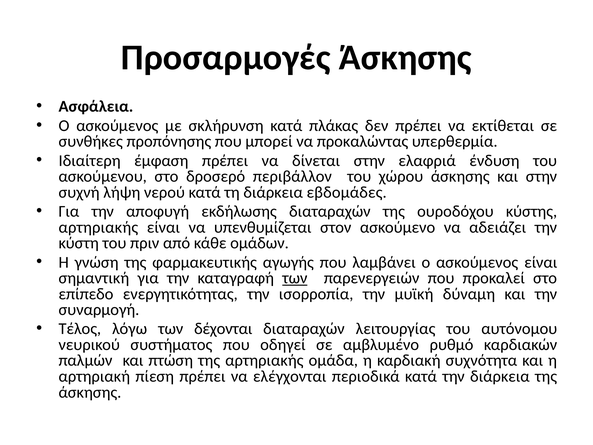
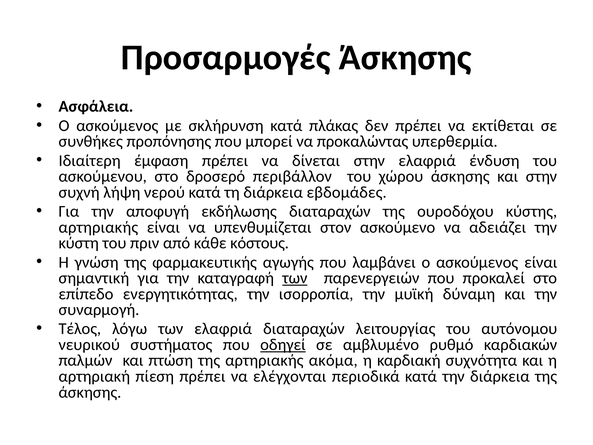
ομάδων: ομάδων -> κόστους (260, 243)
των δέχονται: δέχονται -> ελαφριά (223, 329)
οδηγεί underline: none -> present (283, 345)
ομάδα: ομάδα -> ακόμα (333, 360)
